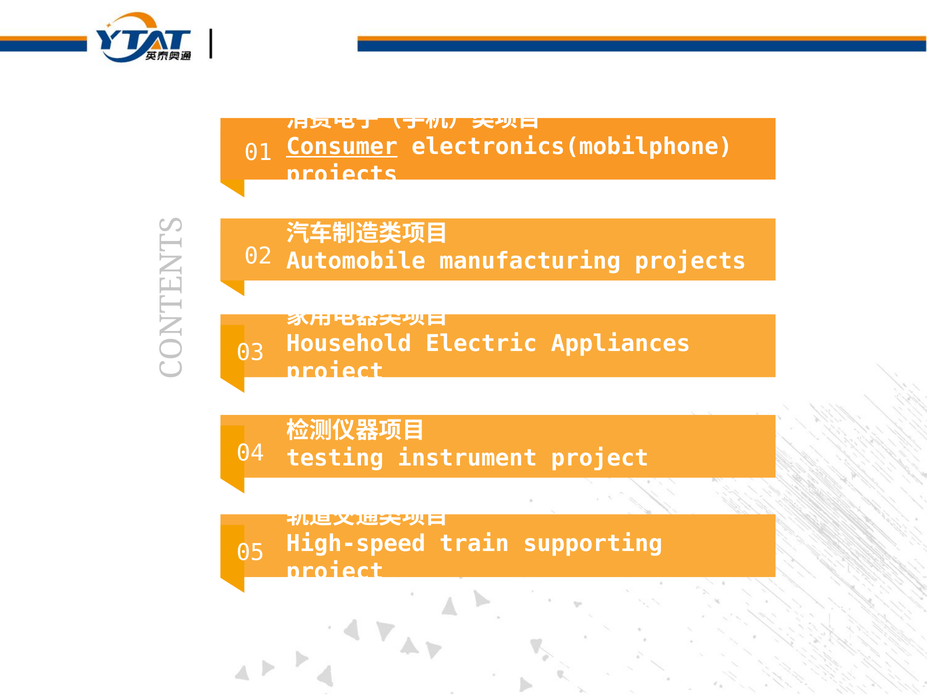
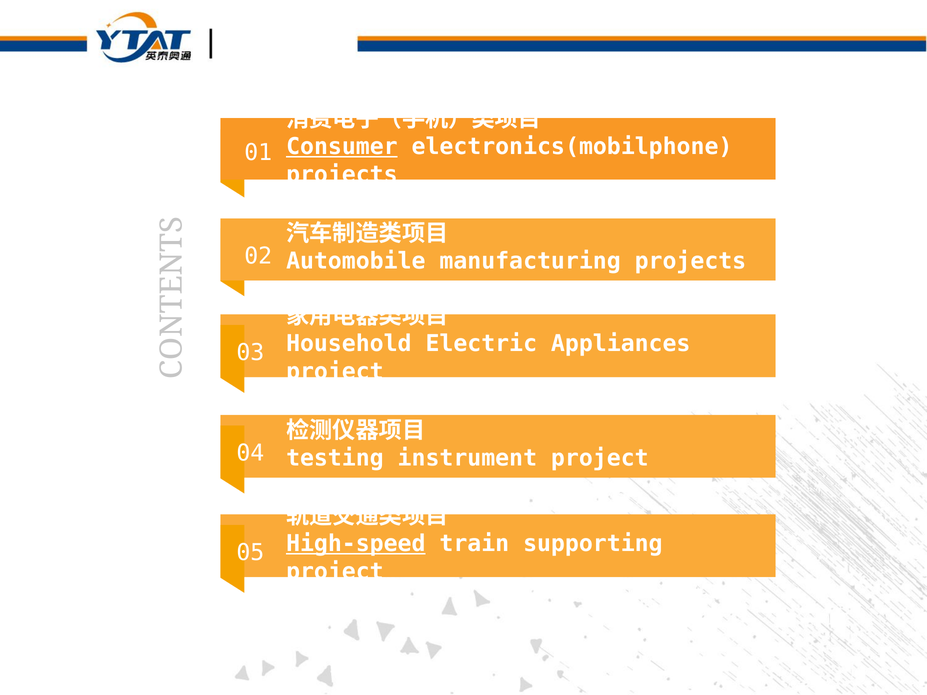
High-speed underline: none -> present (356, 544)
